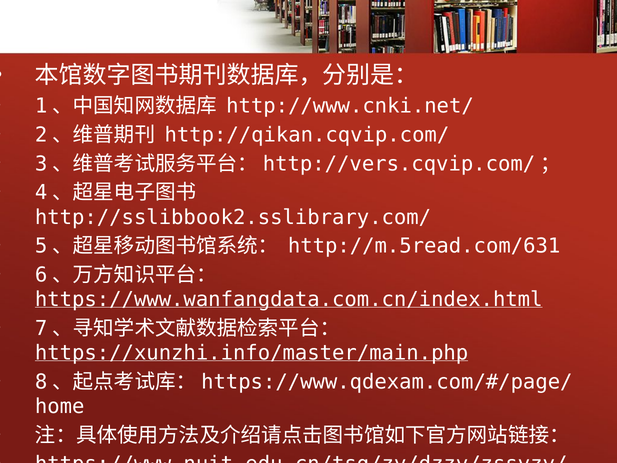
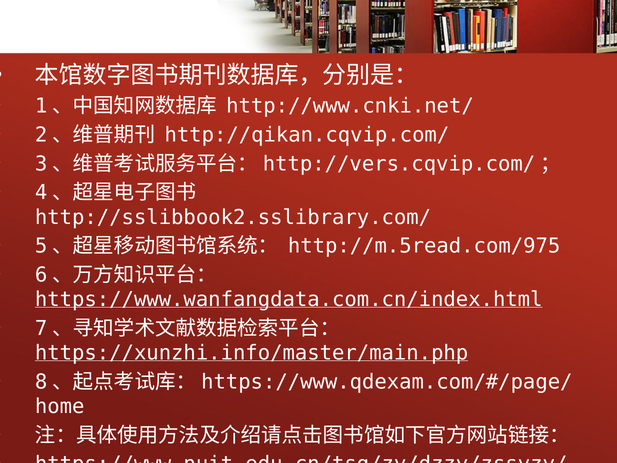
http://m.5read.com/631: http://m.5read.com/631 -> http://m.5read.com/975 (424, 246)
